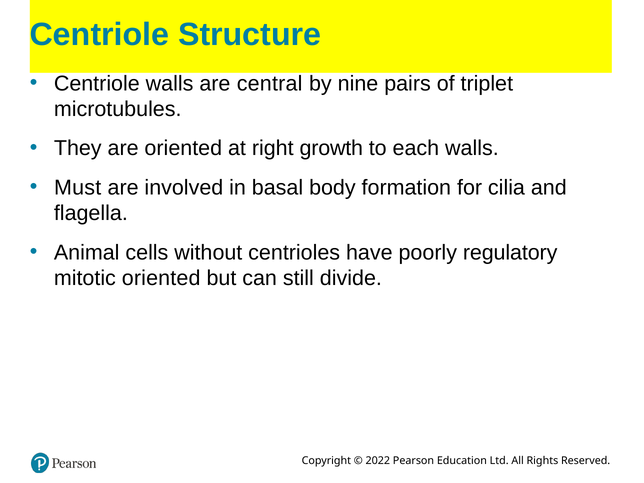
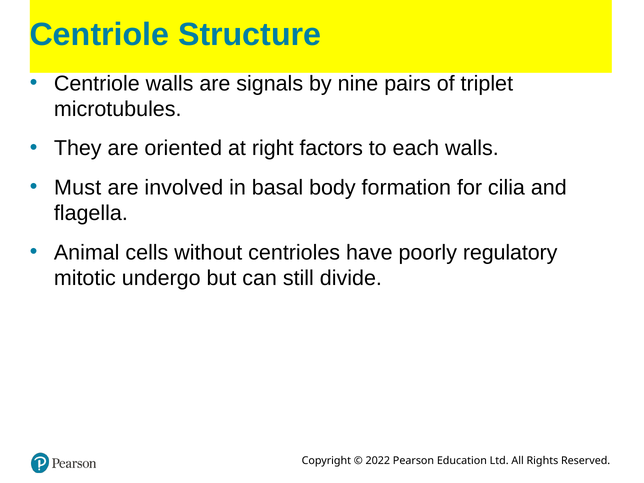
central: central -> signals (270, 83)
growth: growth -> factors (331, 148)
mitotic oriented: oriented -> undergo (161, 278)
